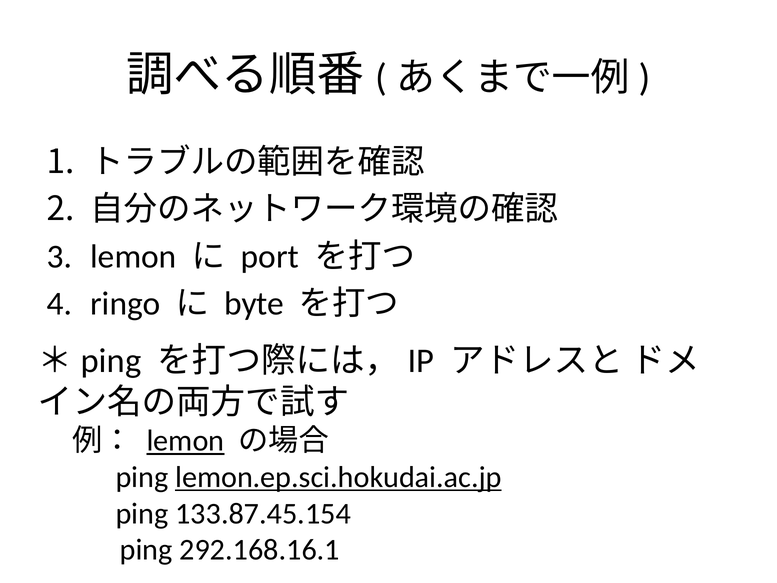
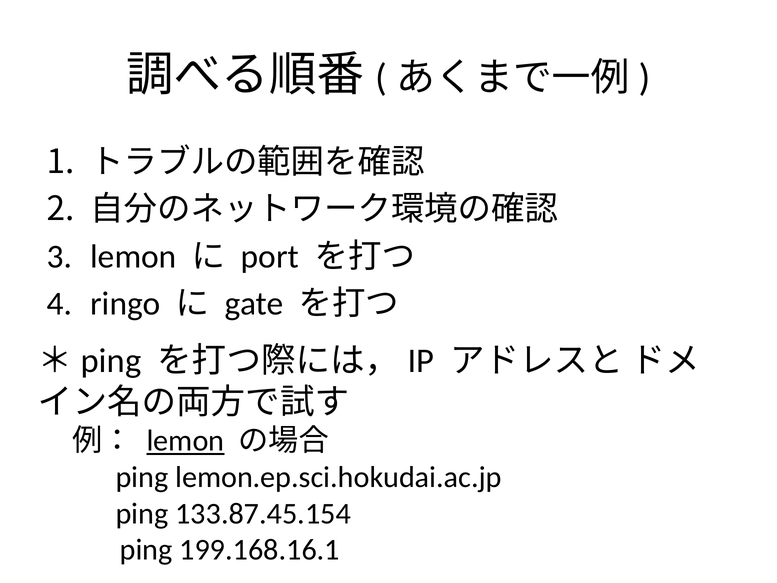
byte: byte -> gate (254, 304)
lemon.ep.sci.hokudai.ac.jp underline: present -> none (338, 477)
292.168.16.1: 292.168.16.1 -> 199.168.16.1 (260, 550)
